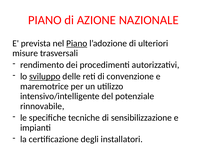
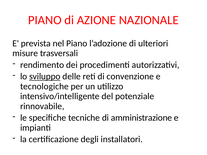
Piano underline: present -> none (77, 43)
maremotrice: maremotrice -> tecnologiche (44, 87)
sensibilizzazione: sensibilizzazione -> amministrazione (141, 118)
